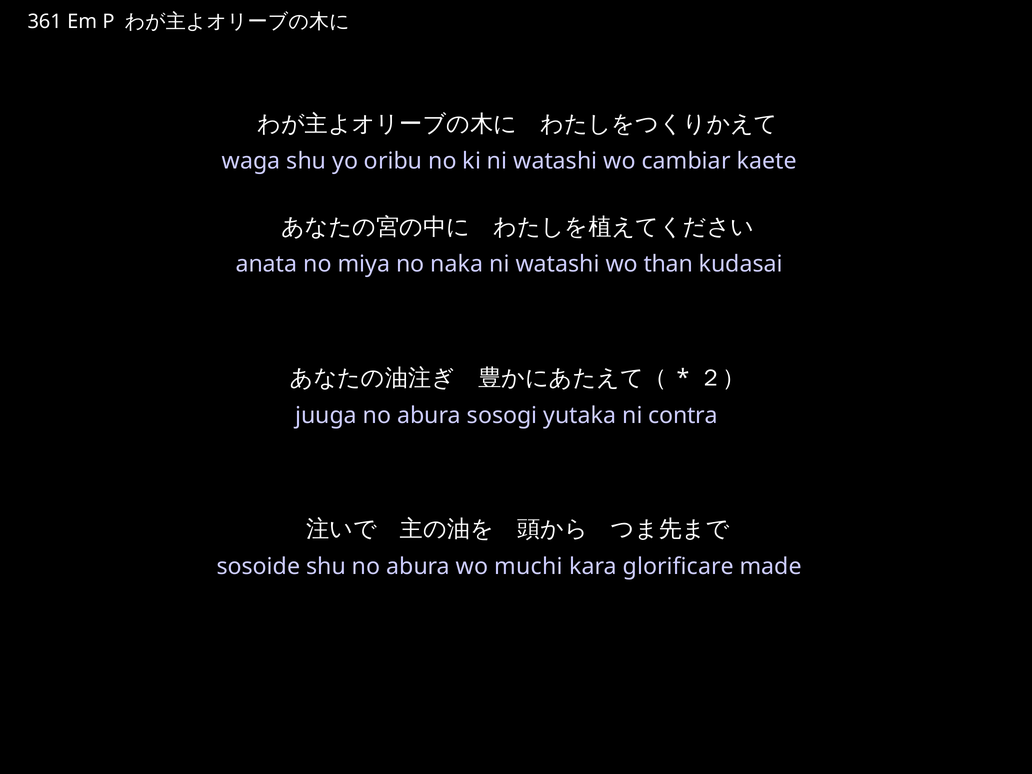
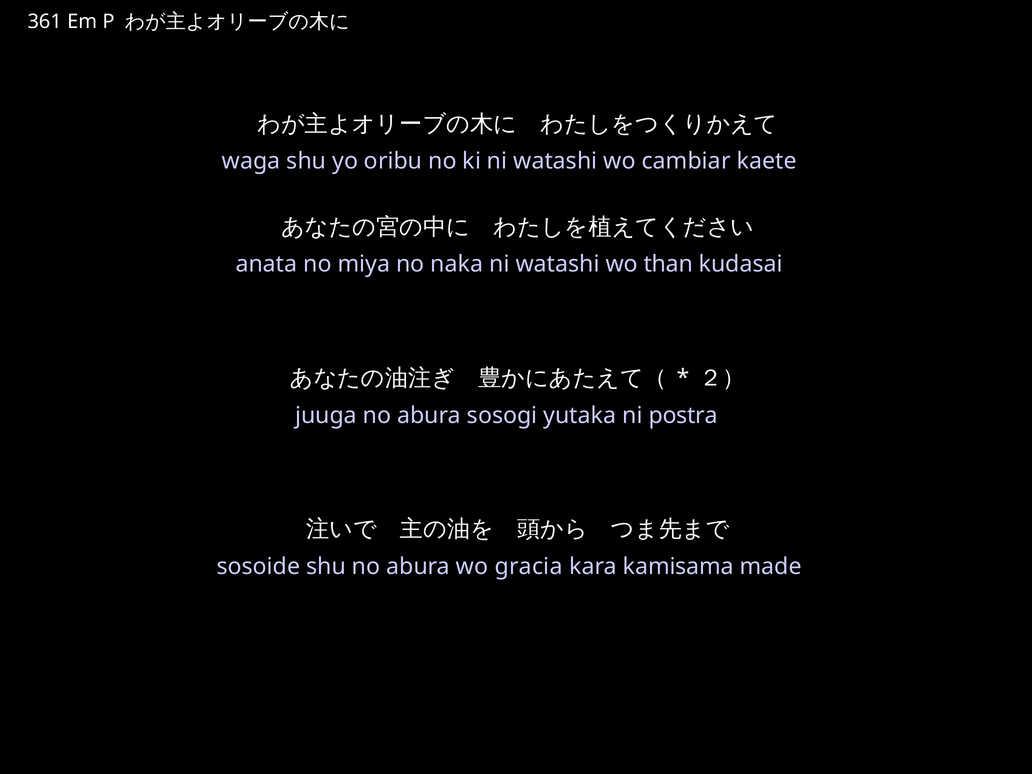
contra: contra -> postra (683, 415)
muchi: muchi -> gracia (529, 567)
glorificare: glorificare -> kamisama (678, 567)
